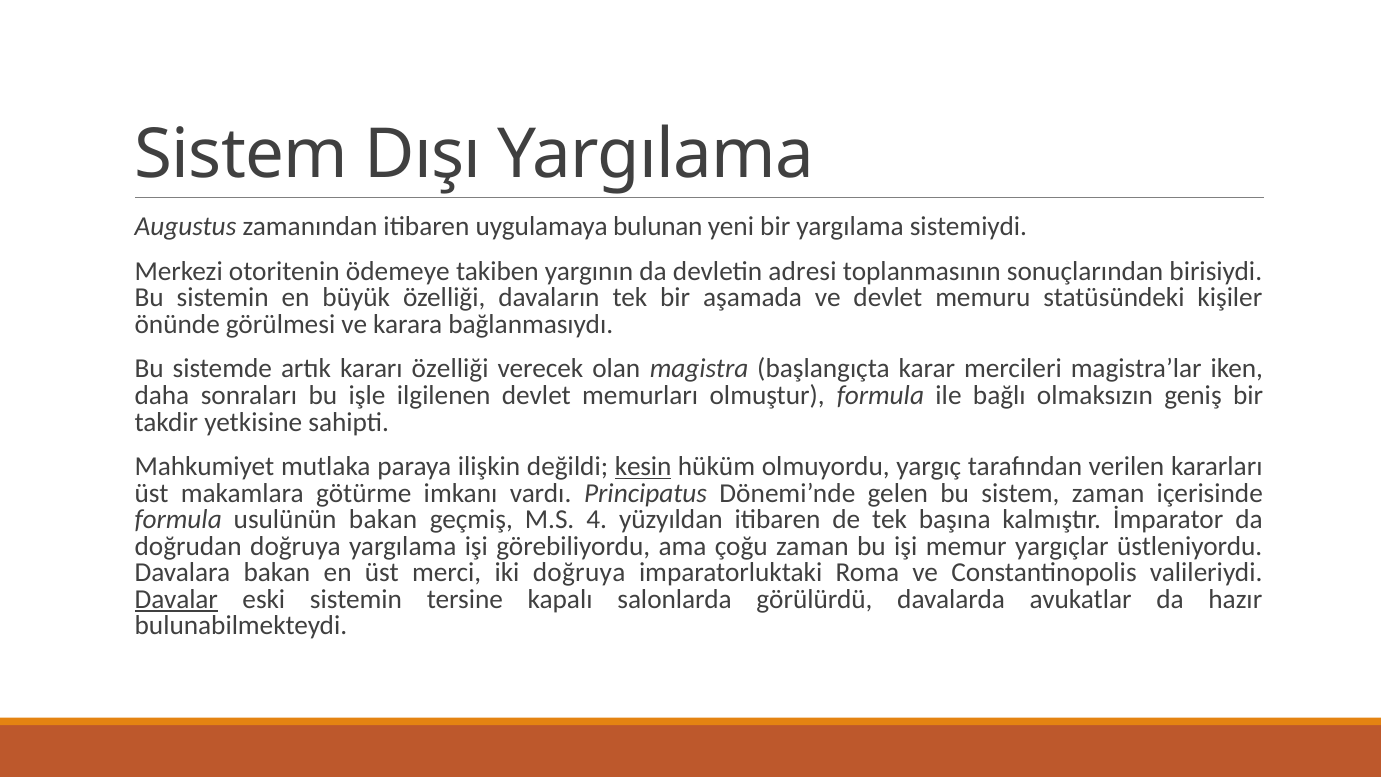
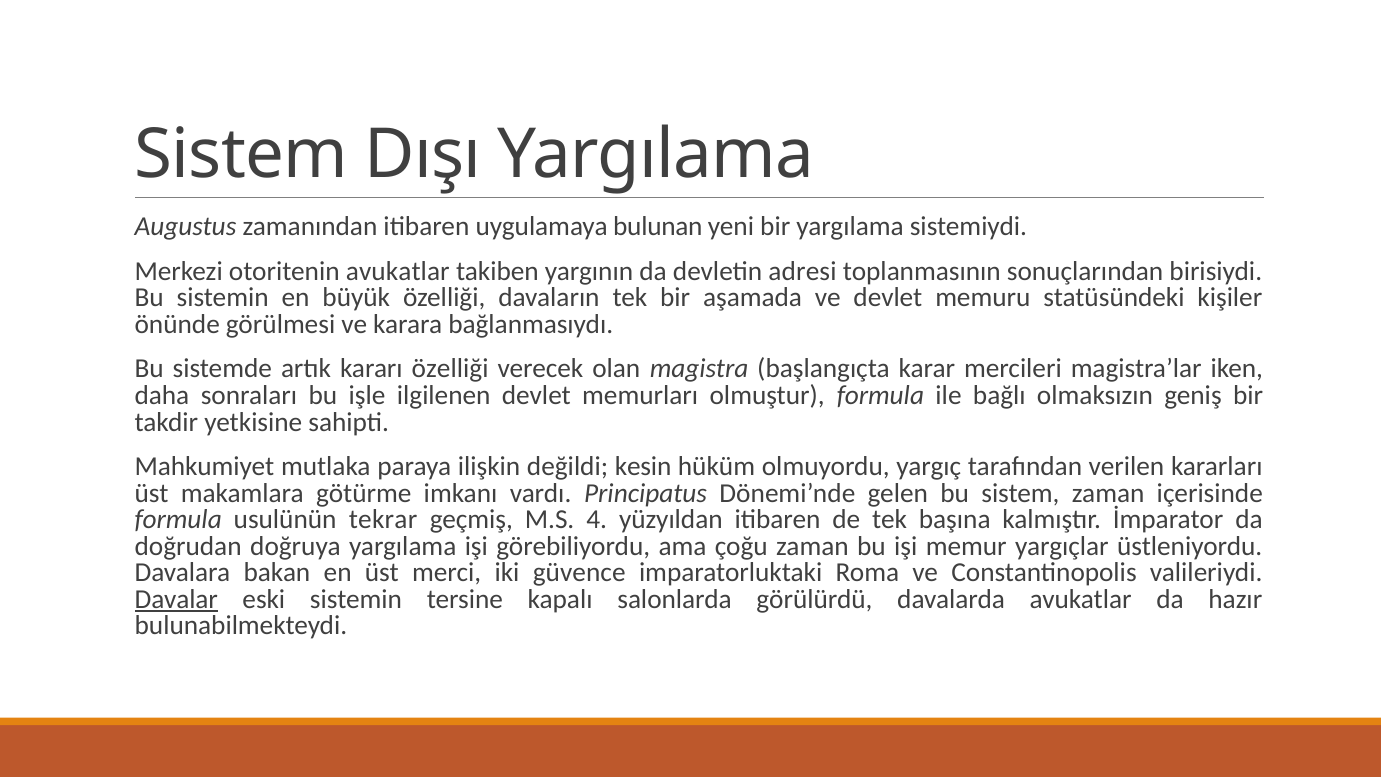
otoritenin ödemeye: ödemeye -> avukatlar (398, 271)
kesin underline: present -> none (643, 466)
usulünün bakan: bakan -> tekrar (383, 520)
iki doğruya: doğruya -> güvence (579, 573)
